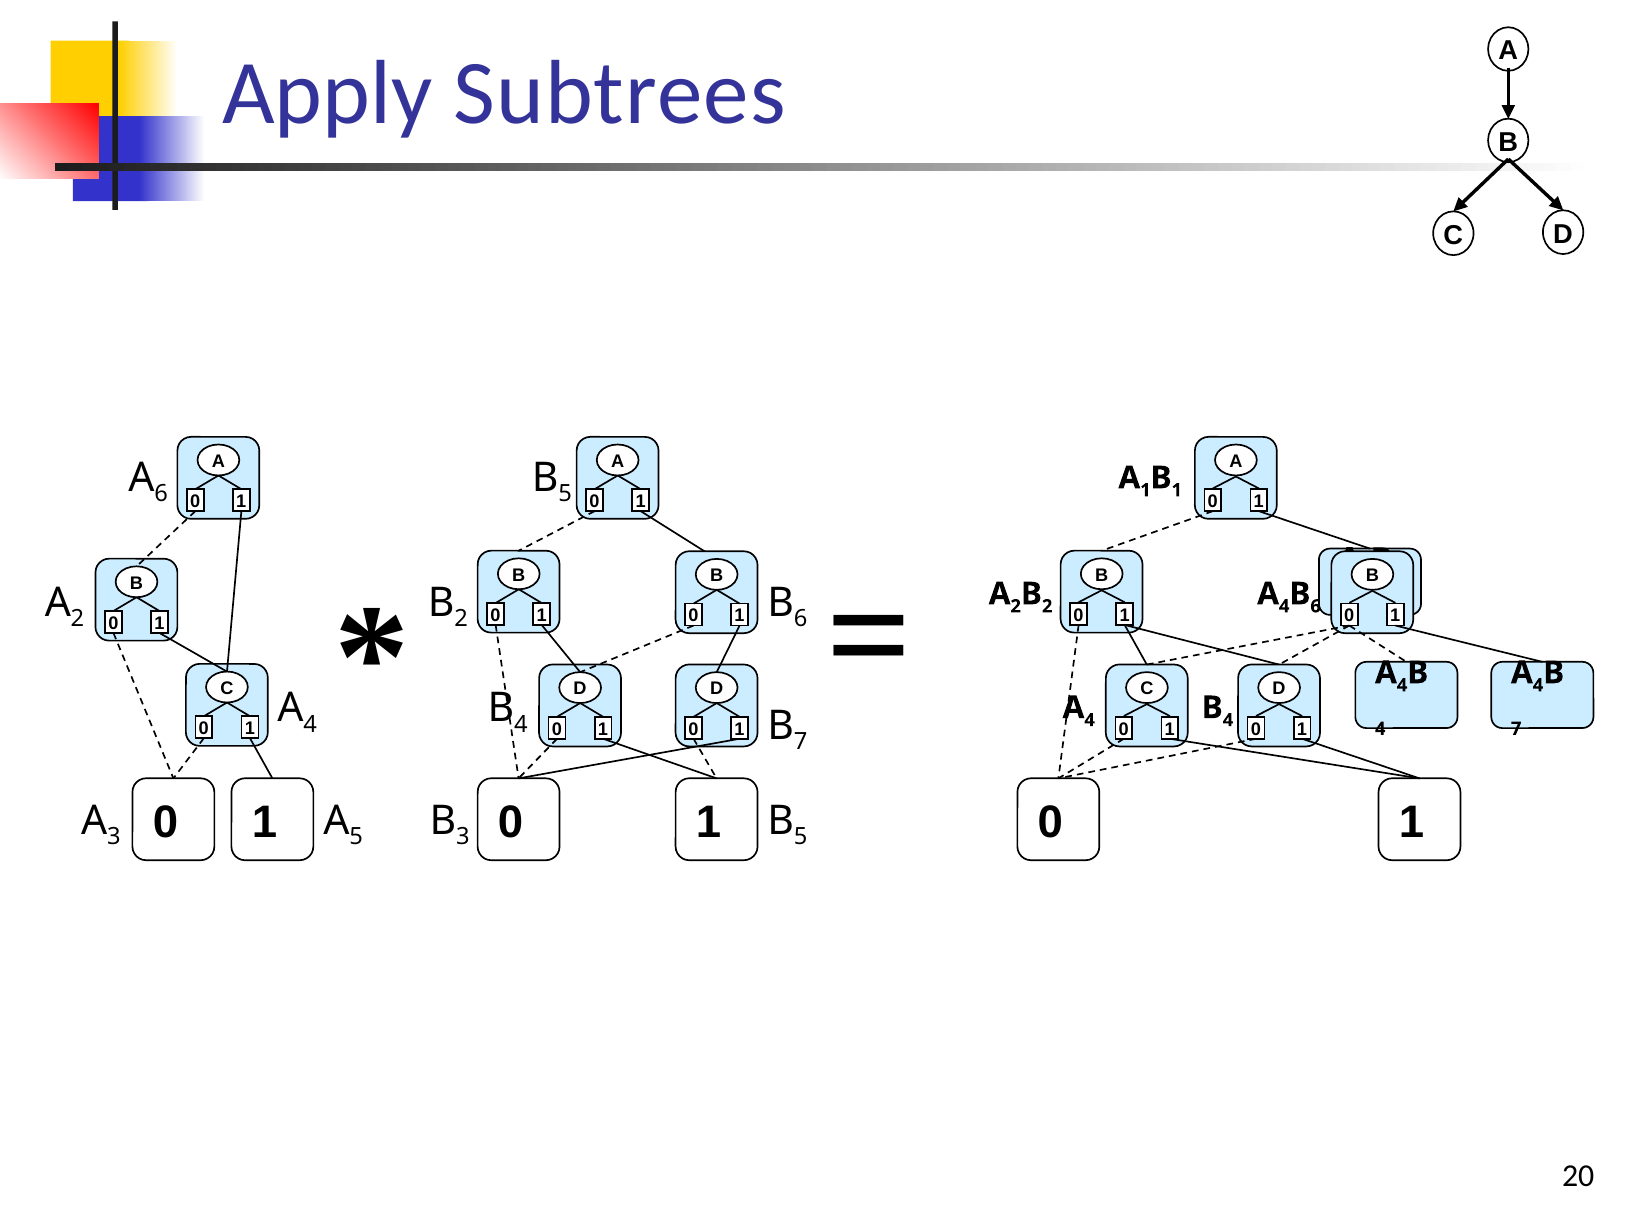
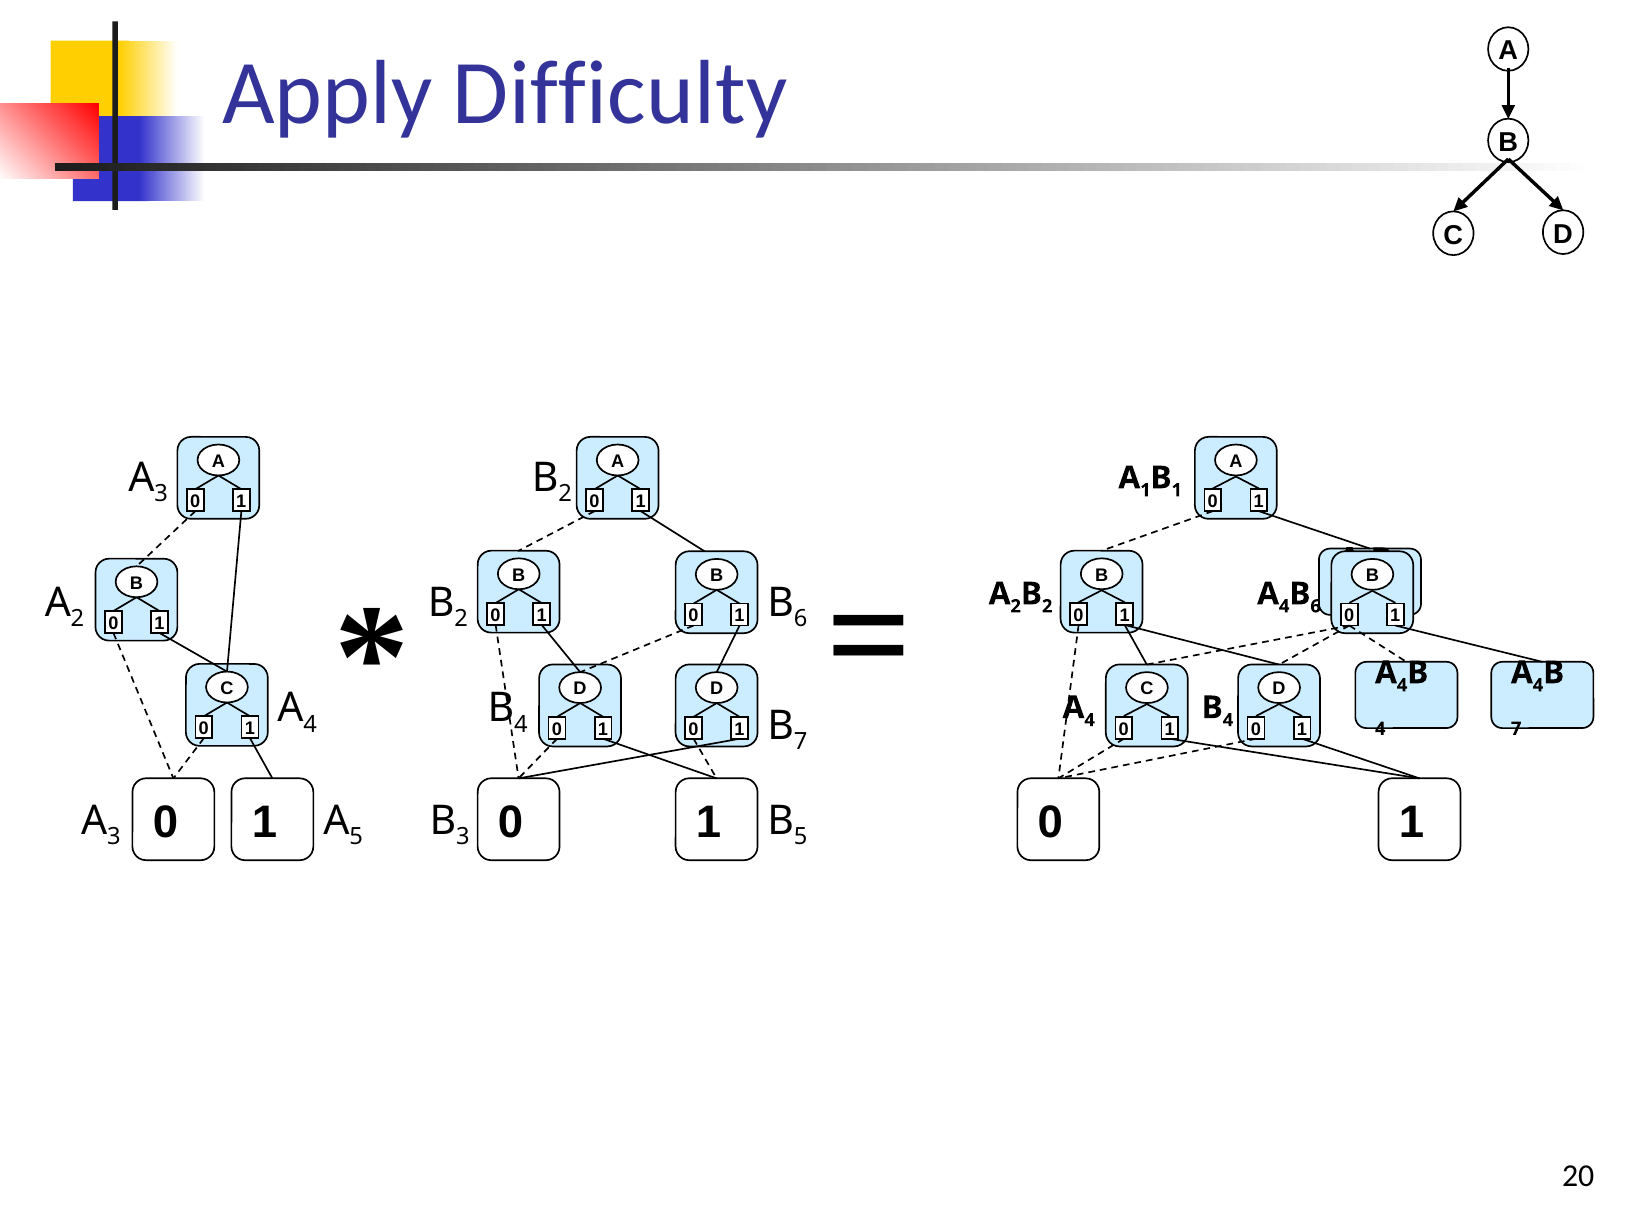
Subtrees: Subtrees -> Difficulty (620, 94)
6: 6 -> 3 (161, 494)
5: 5 -> 2 (565, 494)
